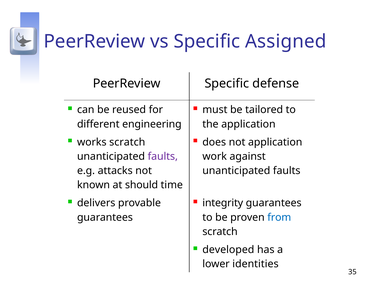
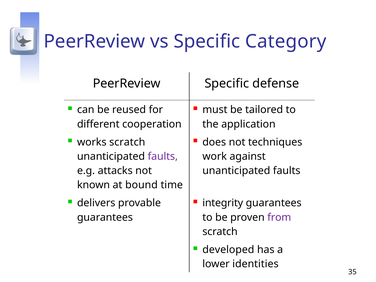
Assigned: Assigned -> Category (286, 41)
engineering: engineering -> cooperation (152, 124)
not application: application -> techniques (275, 142)
should: should -> bound (141, 185)
from colour: blue -> purple (279, 217)
